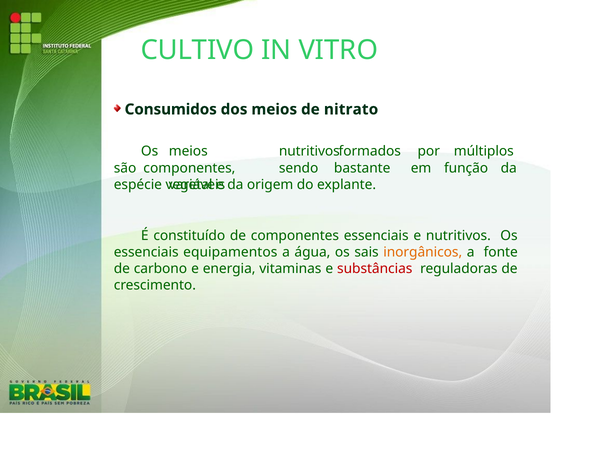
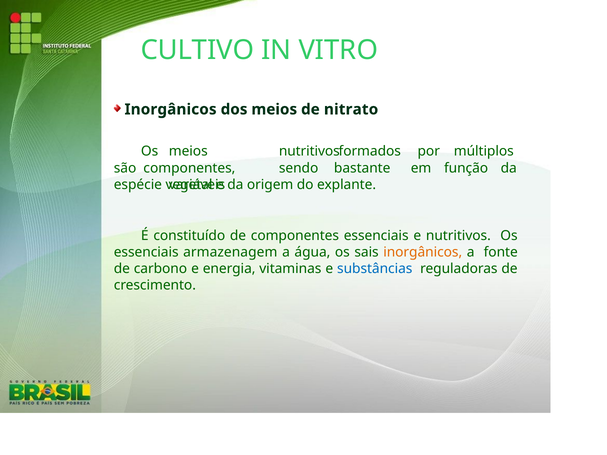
Consumidos: Consumidos -> Inorgânicos (171, 109)
equipamentos: equipamentos -> armazenagem (230, 252)
substâncias colour: red -> blue (375, 268)
